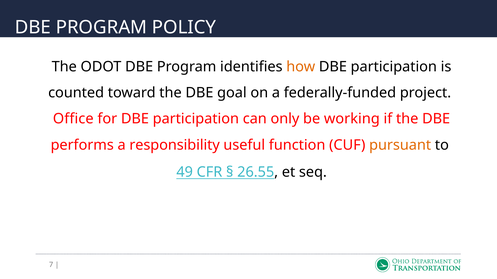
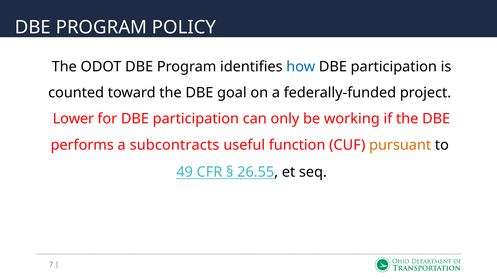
how colour: orange -> blue (301, 67)
Office: Office -> Lower (73, 119)
responsibility: responsibility -> subcontracts (174, 145)
